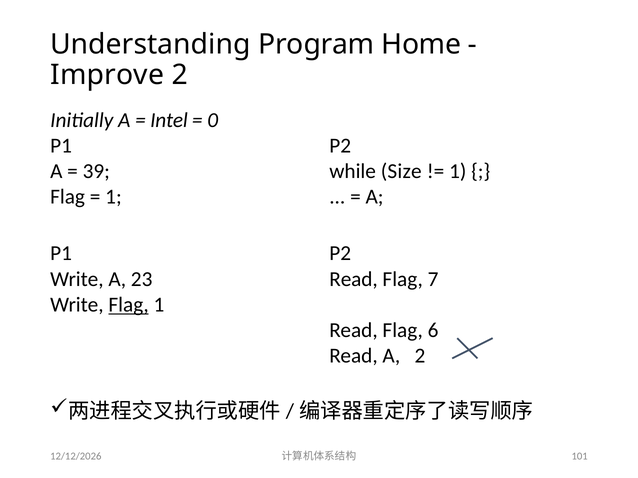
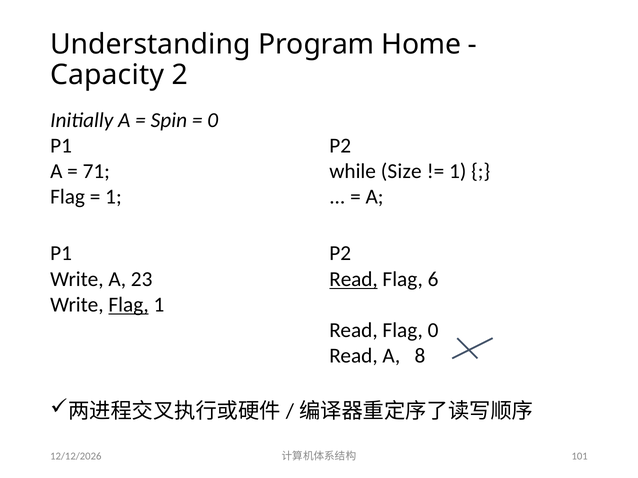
Improve: Improve -> Capacity (107, 75)
Intel: Intel -> Spin (169, 120)
39: 39 -> 71 (96, 171)
Read underline: none -> present (354, 280)
7: 7 -> 6 (433, 280)
Flag 6: 6 -> 0 (433, 331)
A 2: 2 -> 8 (420, 356)
